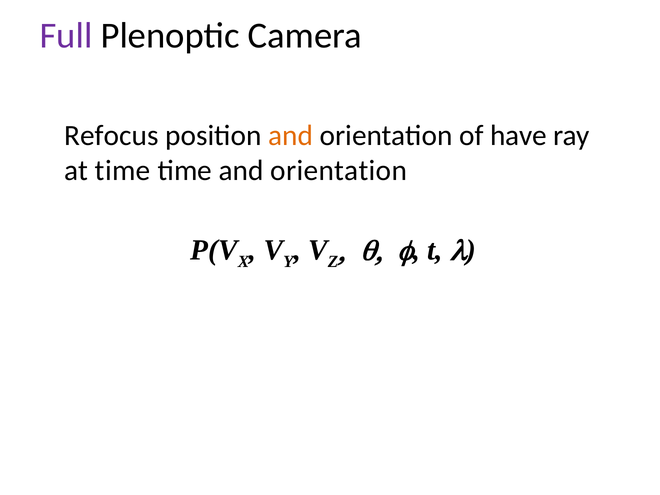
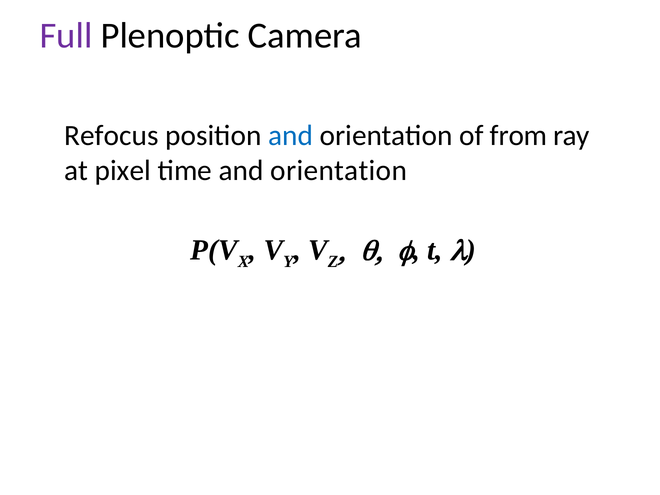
and colour: orange -> blue (291, 136)
have: have -> from (519, 136)
at time: time -> pixel (123, 171)
